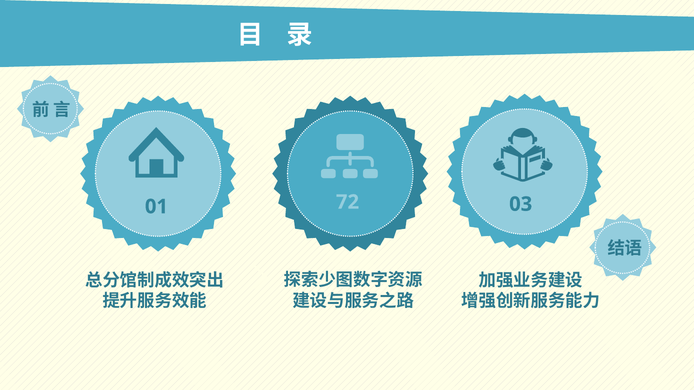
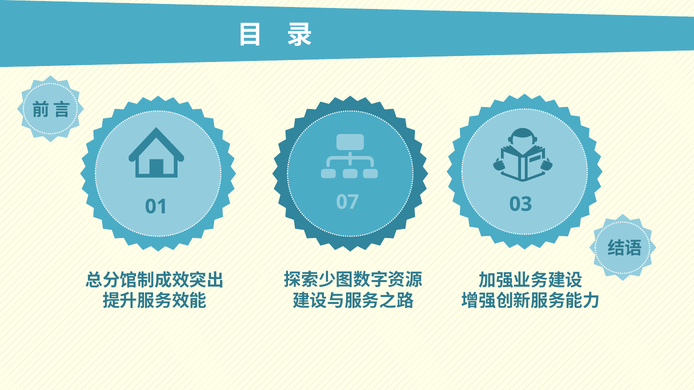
72: 72 -> 07 (348, 202)
